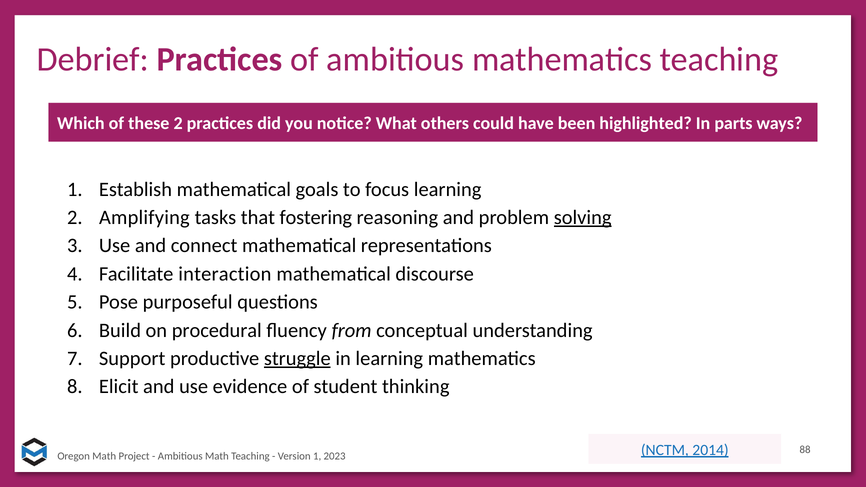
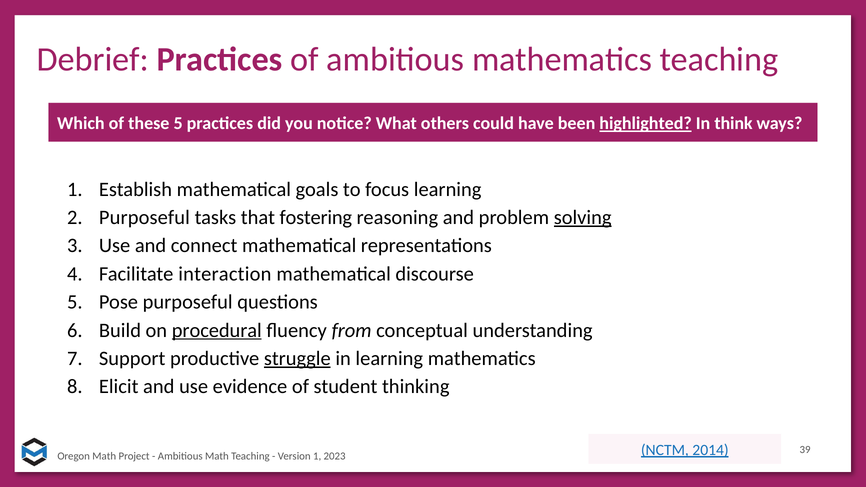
these 2: 2 -> 5 (178, 124)
highlighted underline: none -> present (646, 124)
parts: parts -> think (733, 124)
Amplifying: Amplifying -> Purposeful (144, 218)
procedural underline: none -> present (217, 330)
88: 88 -> 39 (805, 450)
